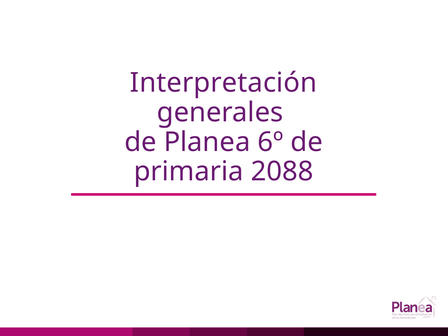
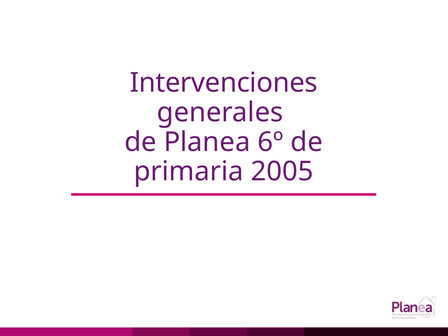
Interpretación: Interpretación -> Intervenciones (224, 83)
2088: 2088 -> 2005 (282, 172)
